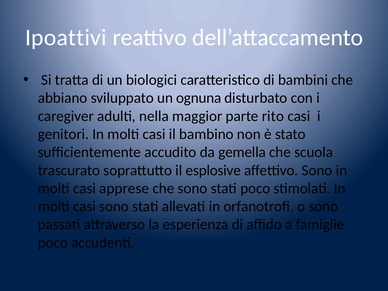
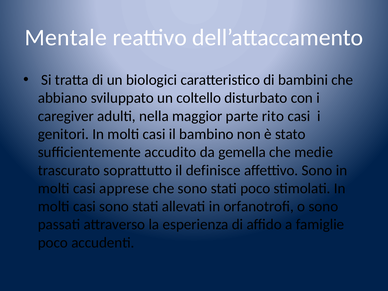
Ipoattivi: Ipoattivi -> Mentale (66, 38)
ognuna: ognuna -> coltello (199, 98)
scuola: scuola -> medie (314, 152)
esplosive: esplosive -> definisce (213, 170)
